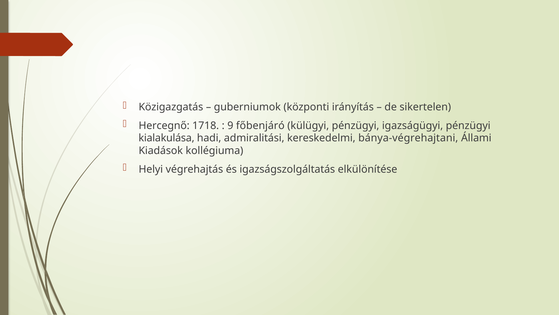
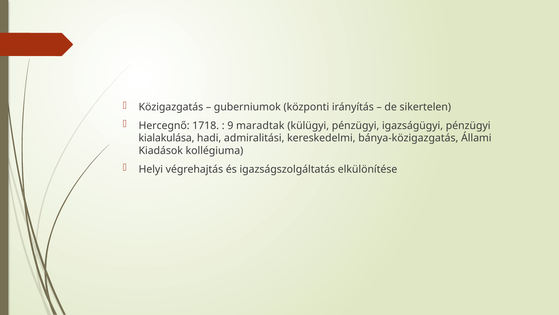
főbenjáró: főbenjáró -> maradtak (260, 125)
bánya-végrehajtani: bánya-végrehajtani -> bánya-közigazgatás (408, 138)
